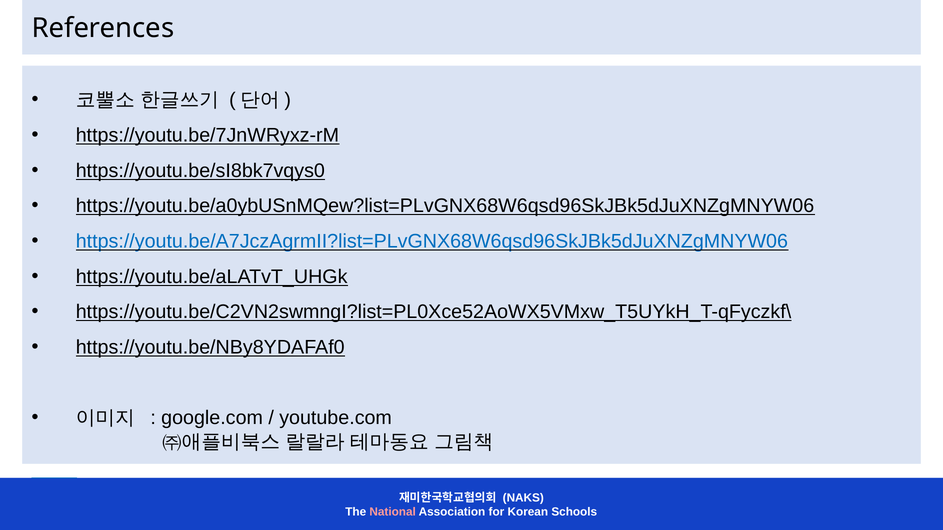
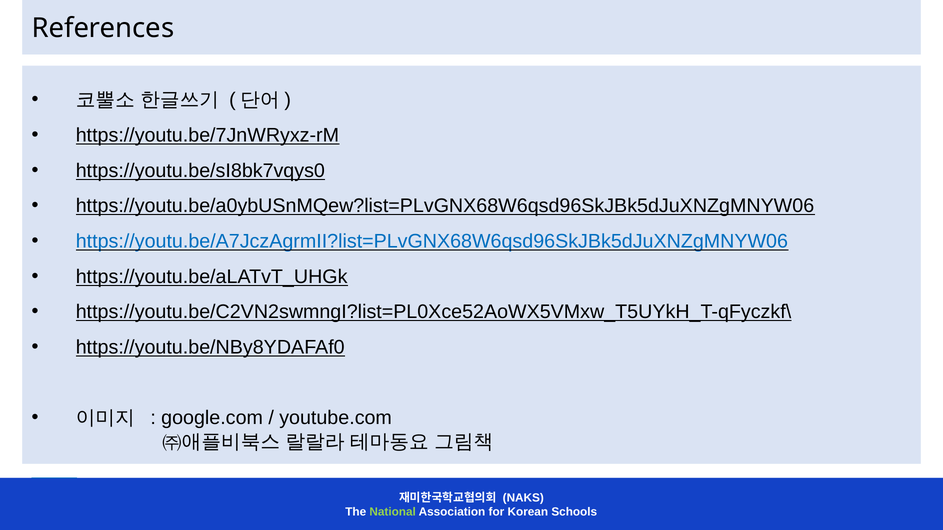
National colour: pink -> light green (393, 512)
